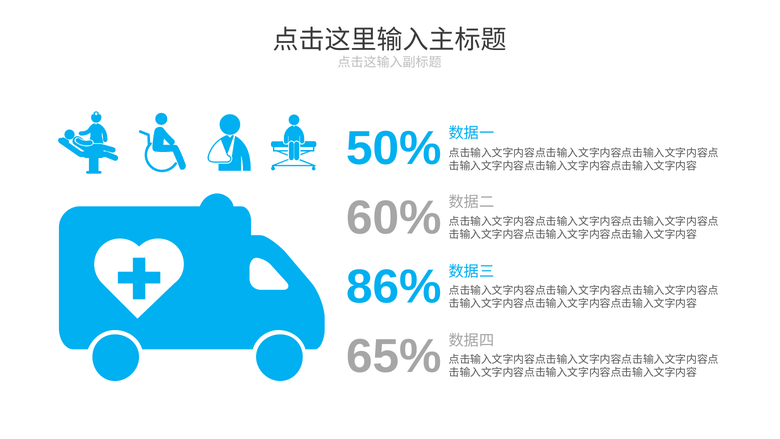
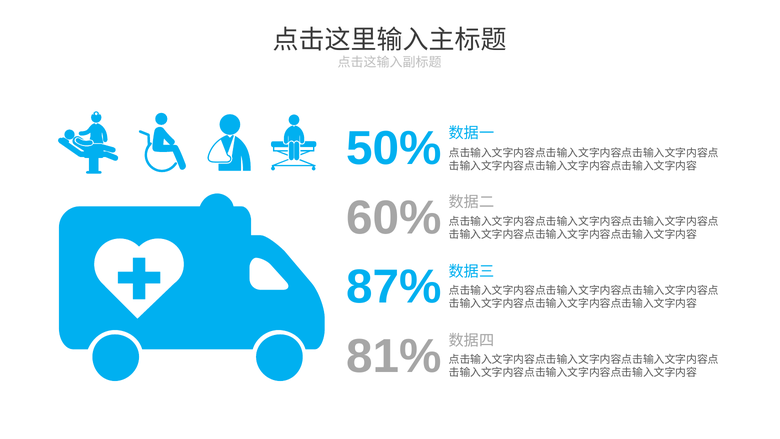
86%: 86% -> 87% (394, 287)
65%: 65% -> 81% (394, 356)
